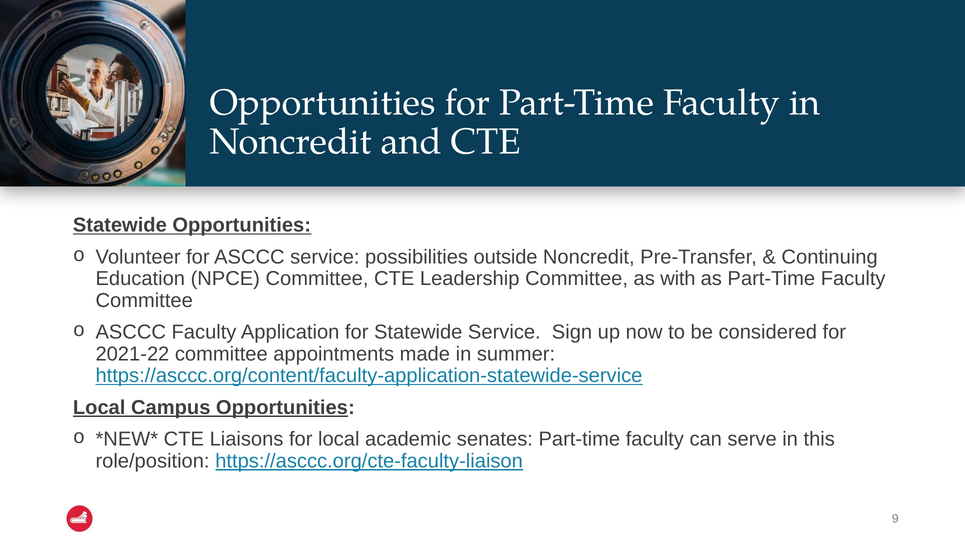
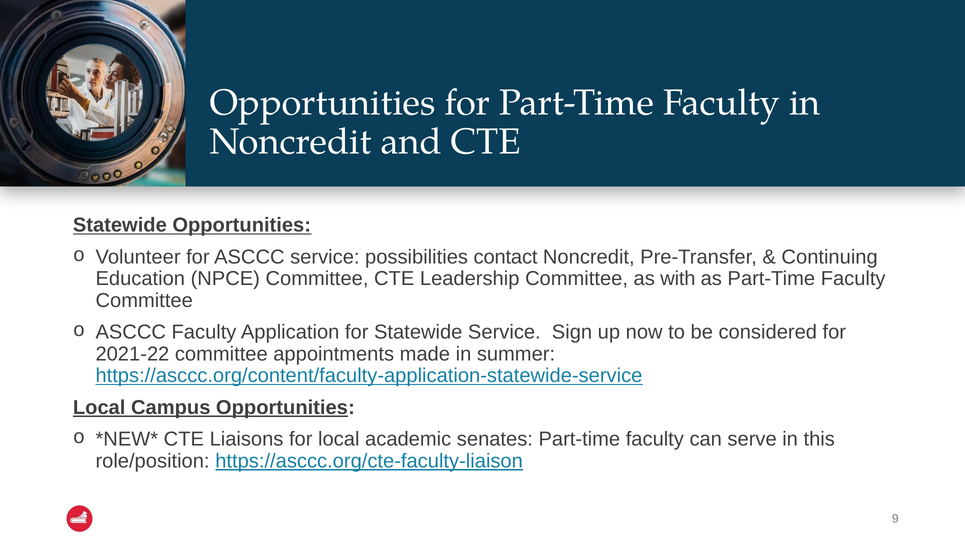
outside: outside -> contact (506, 257)
